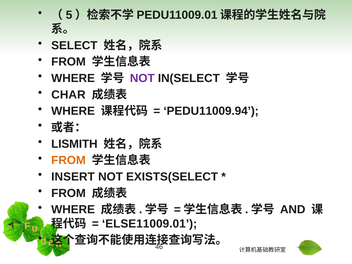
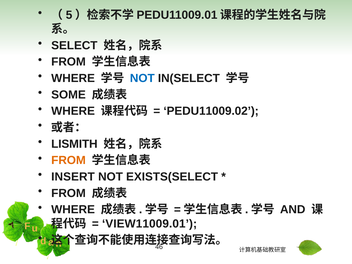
NOT colour: purple -> blue (142, 78)
CHAR: CHAR -> SOME (68, 95)
PEDU11009.94: PEDU11009.94 -> PEDU11009.02 (211, 111)
ELSE11009.01: ELSE11009.01 -> VIEW11009.01 (150, 224)
